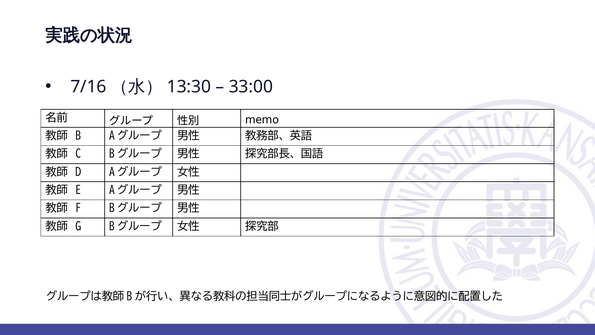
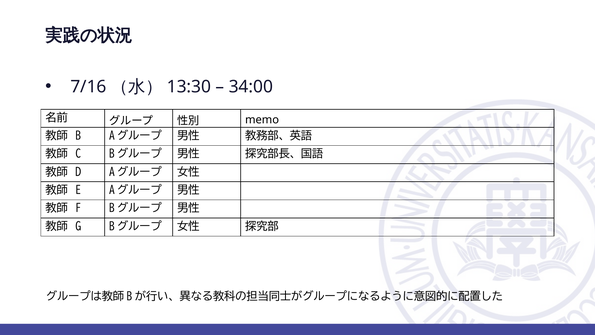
33:00: 33:00 -> 34:00 (251, 87)
